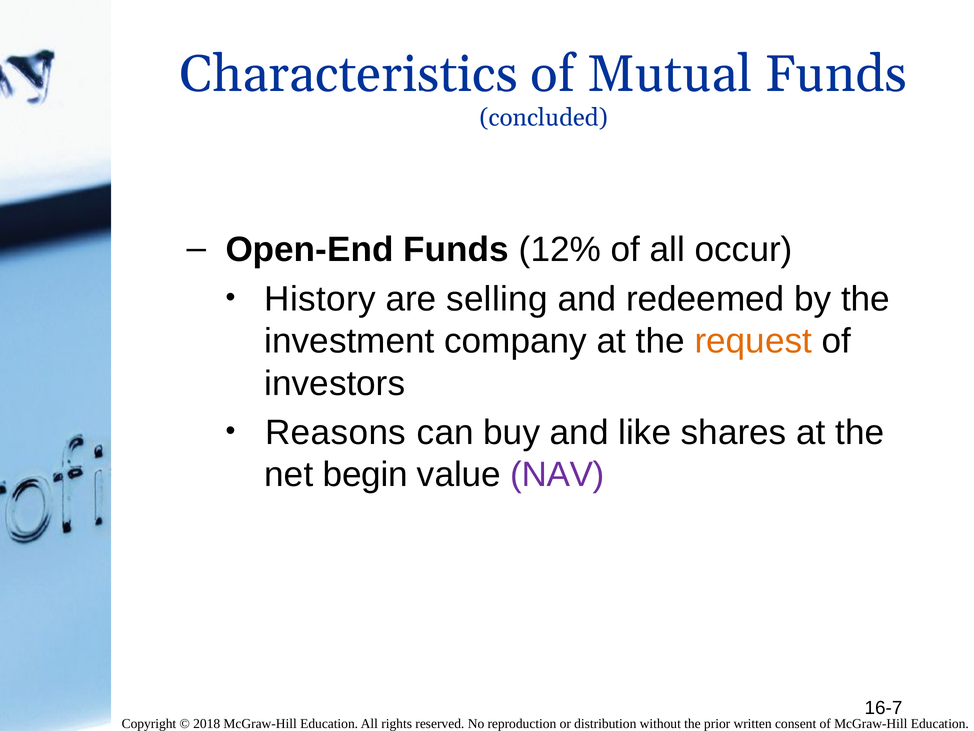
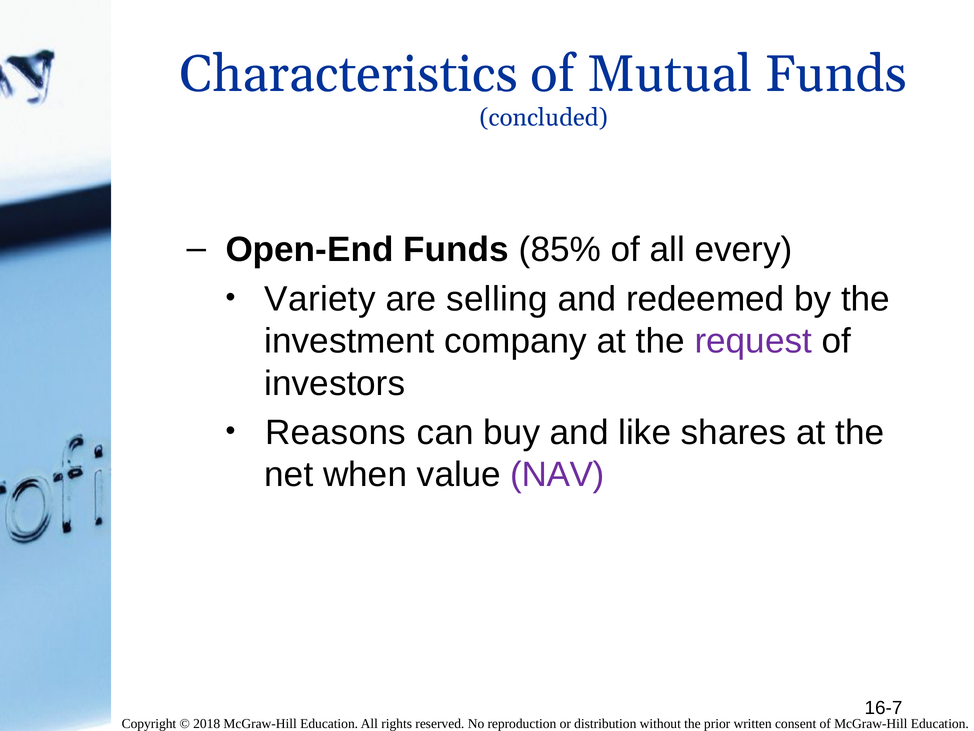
12%: 12% -> 85% (560, 250)
occur: occur -> every (744, 250)
History: History -> Variety (320, 299)
request colour: orange -> purple (753, 341)
begin: begin -> when (365, 475)
